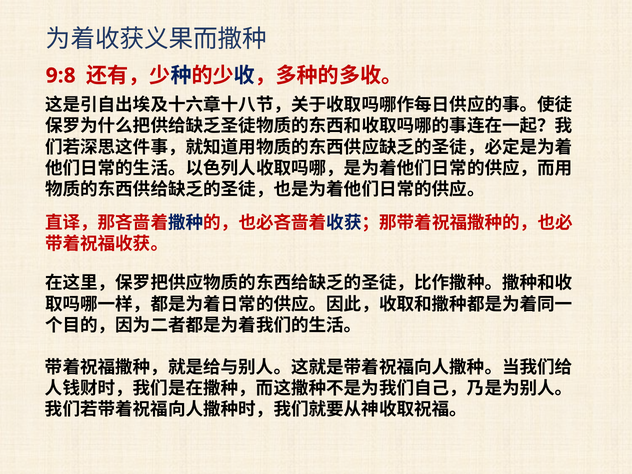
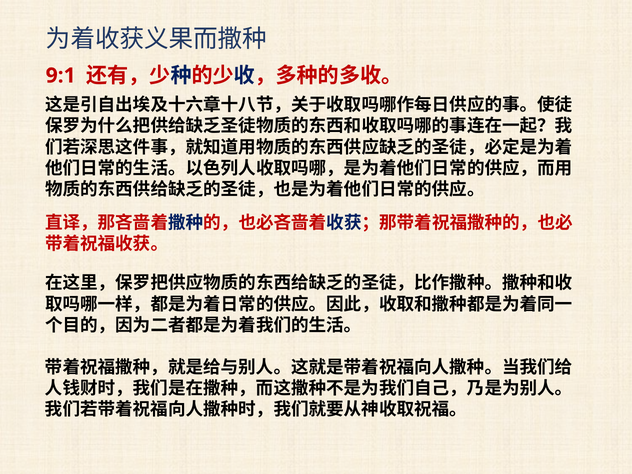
9:8: 9:8 -> 9:1 (61, 76)
